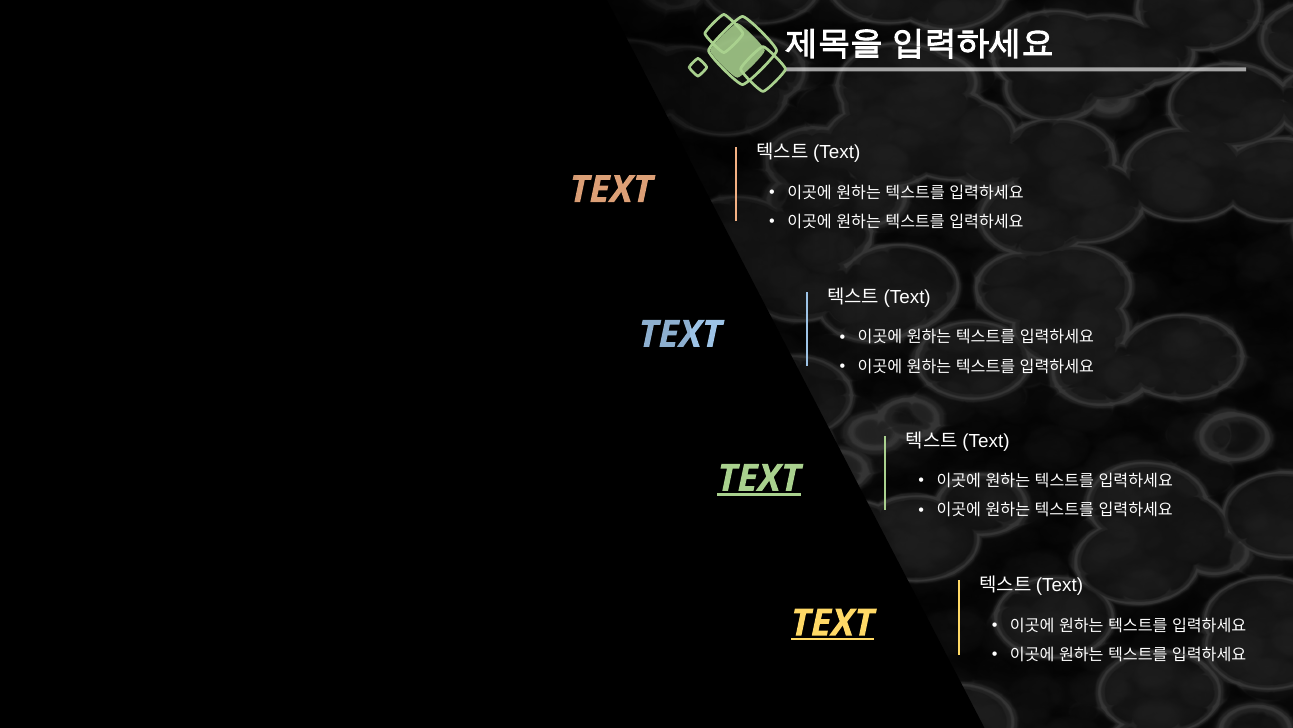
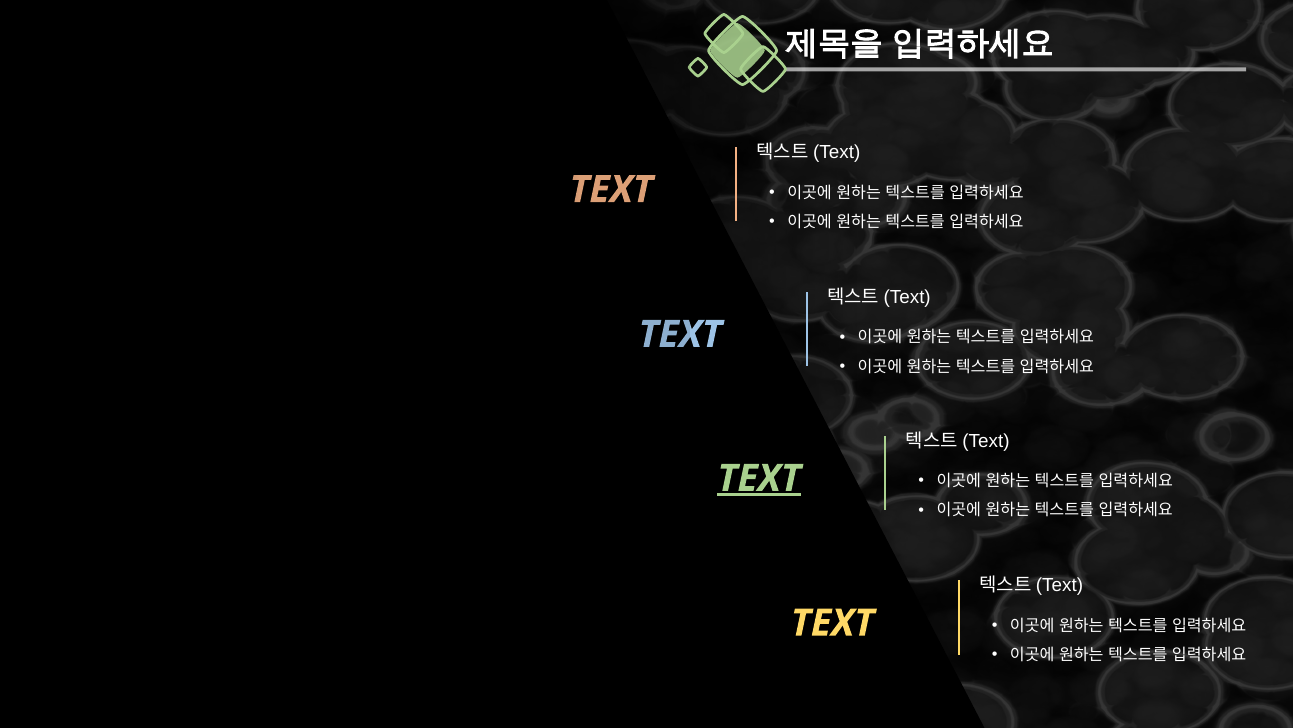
TEXT underline: present -> none (833, 622)
